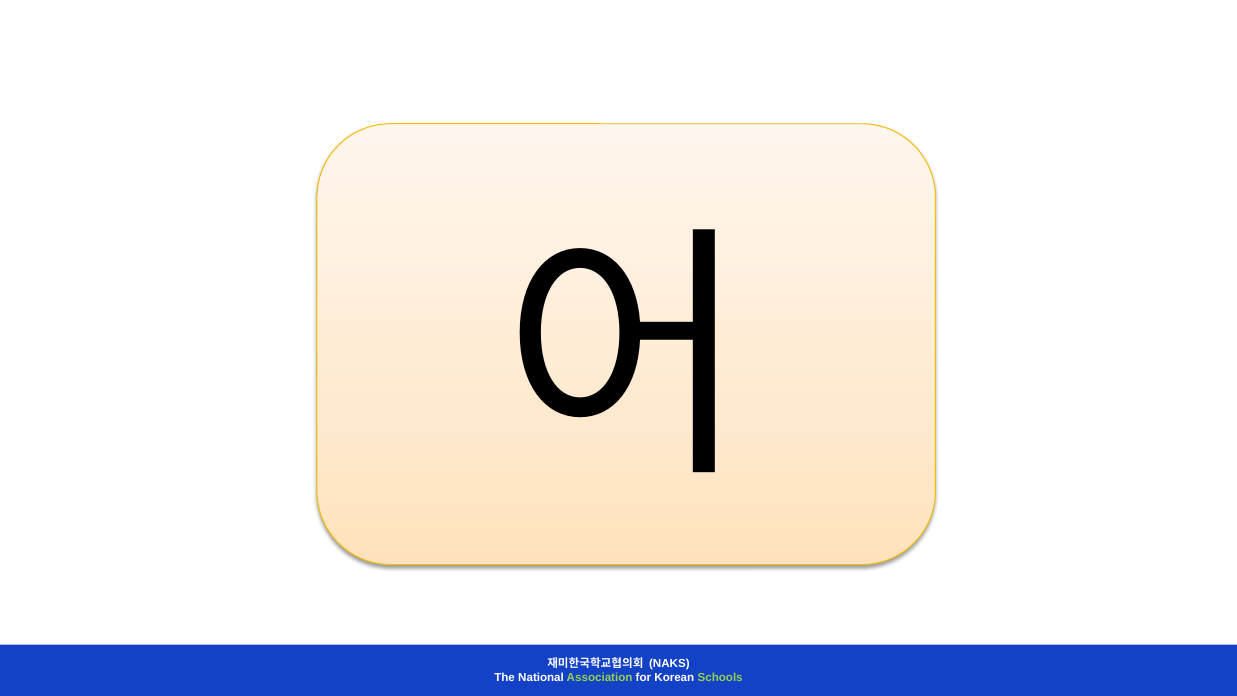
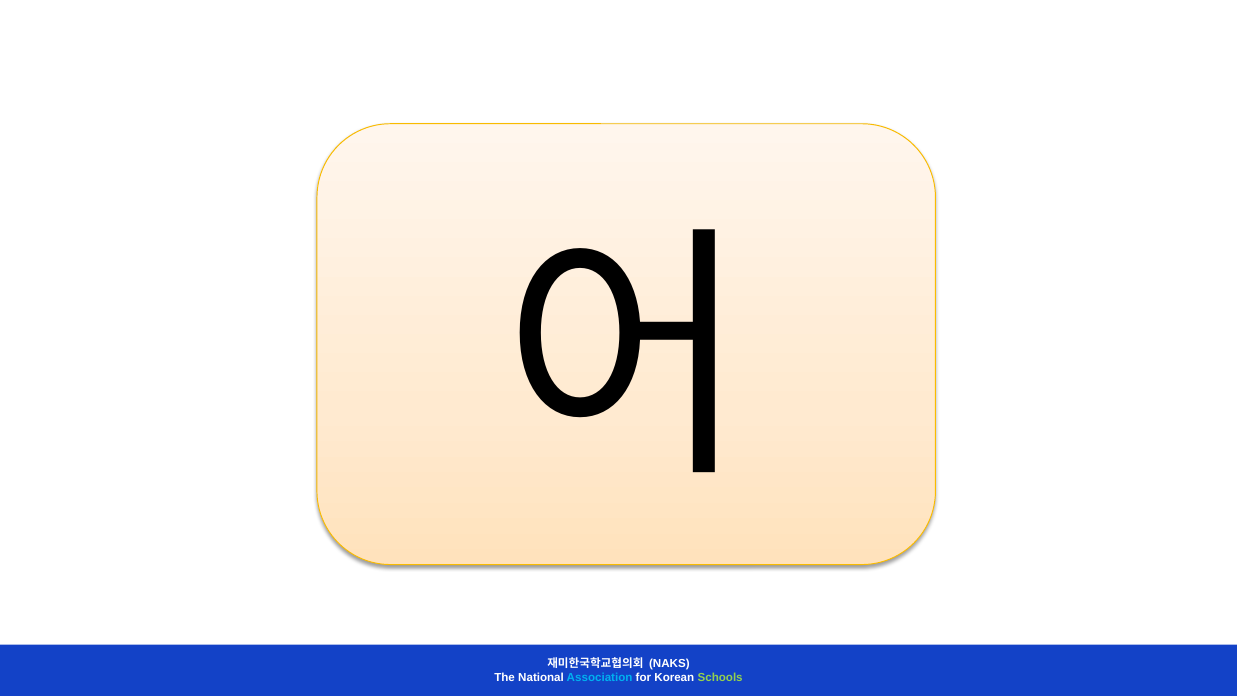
Association colour: light green -> light blue (600, 678)
